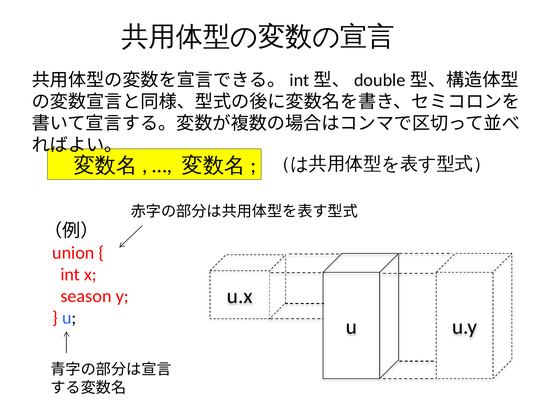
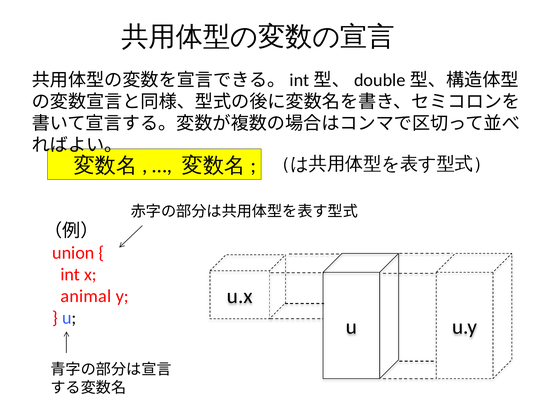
season: season -> animal (86, 296)
